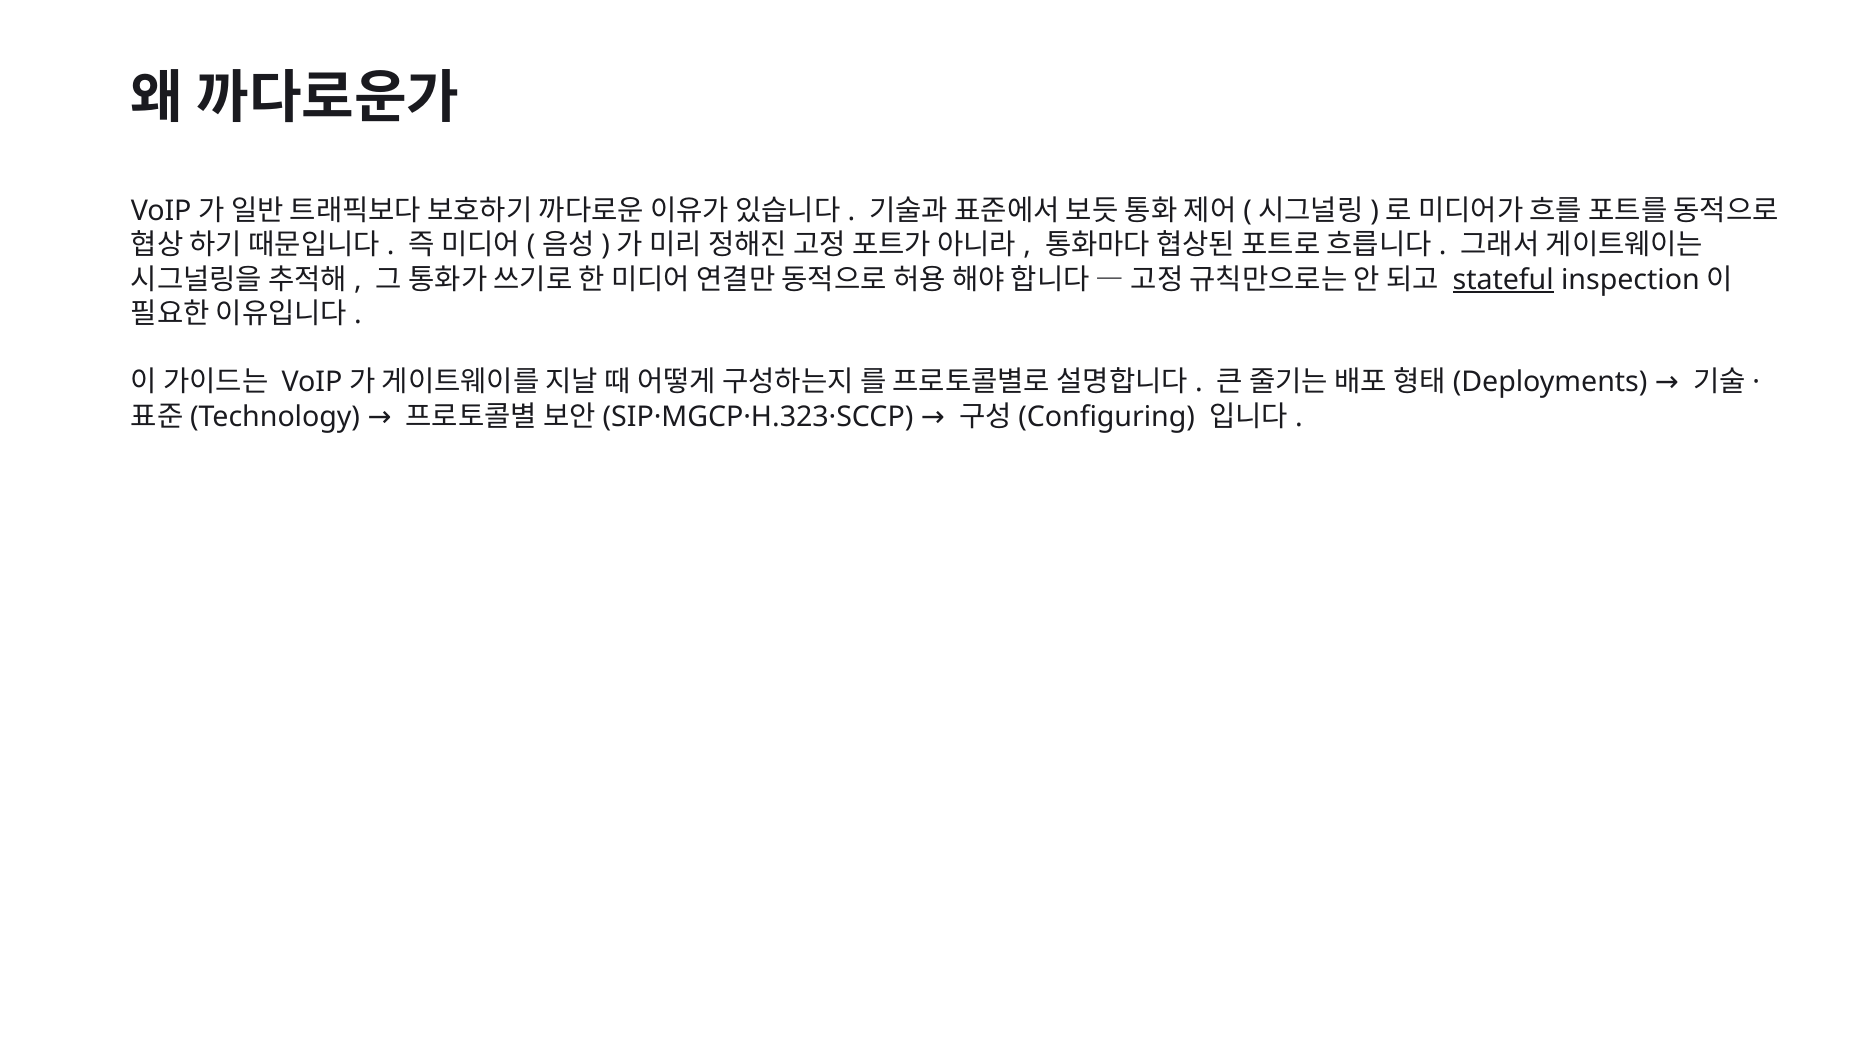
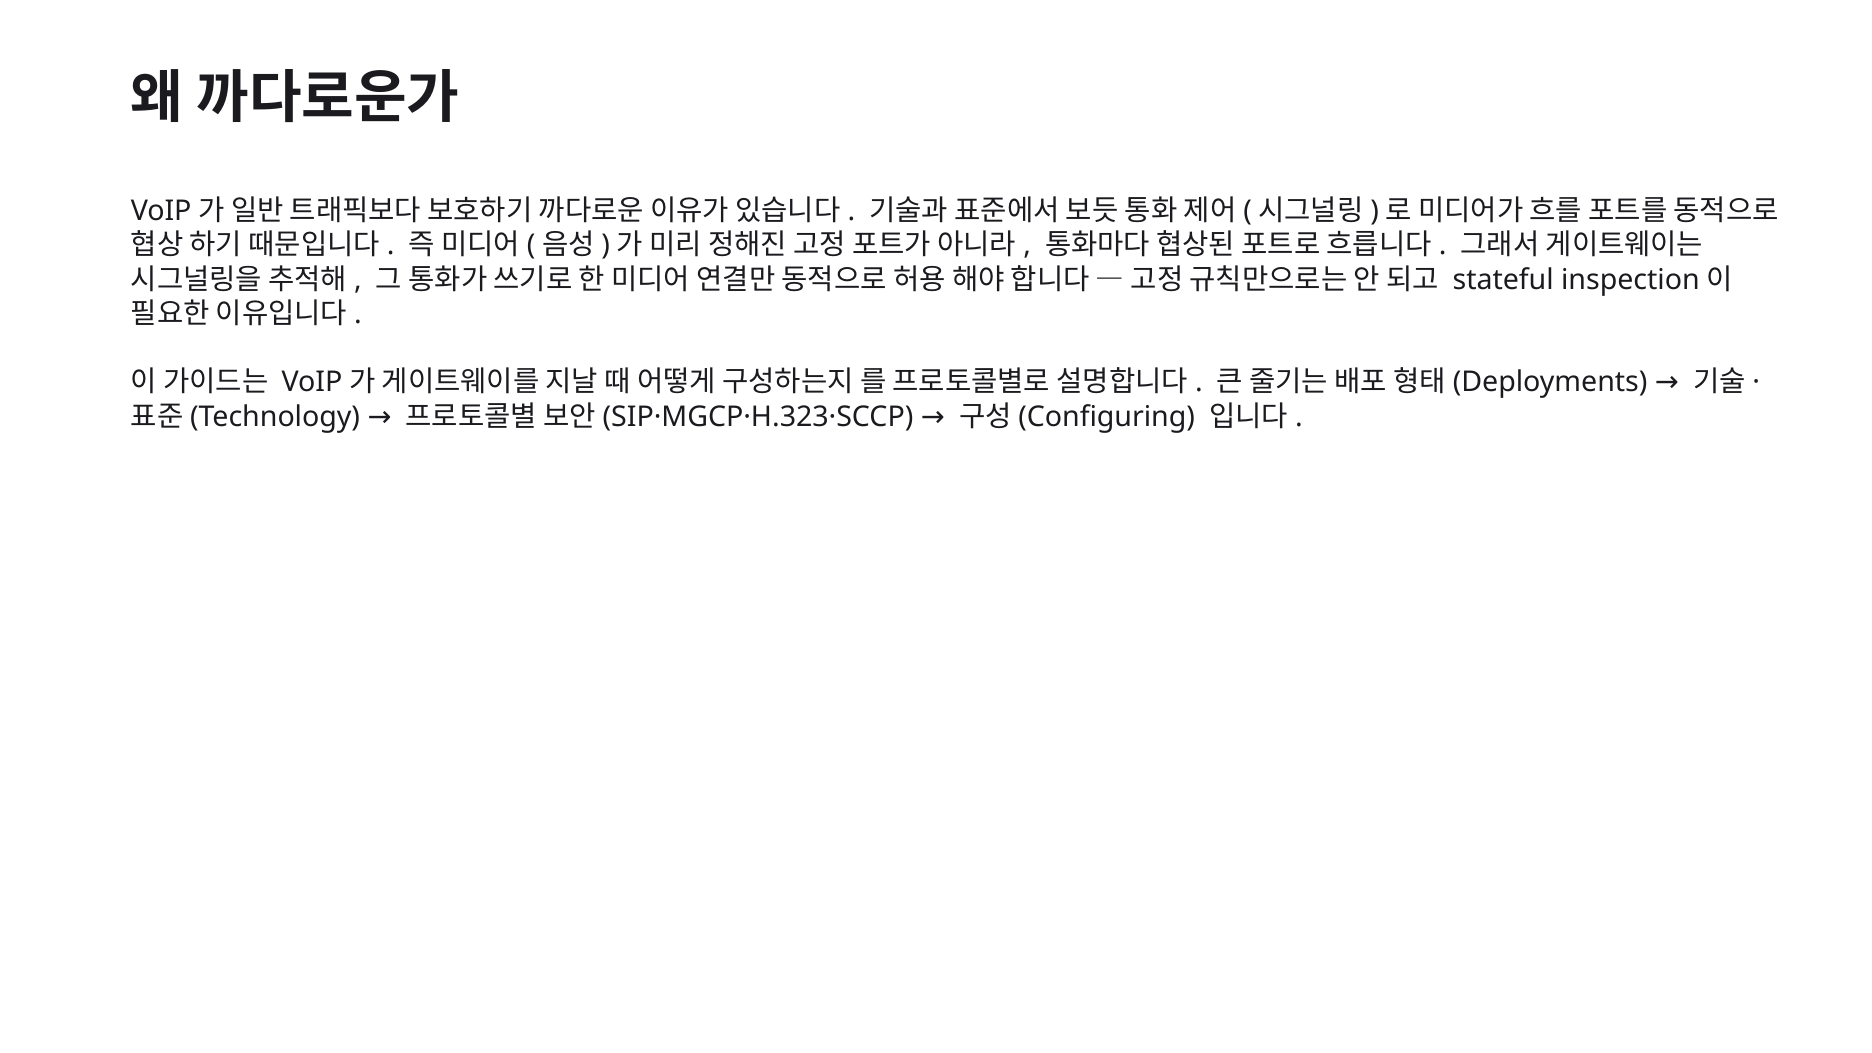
stateful underline: present -> none (1503, 280)
